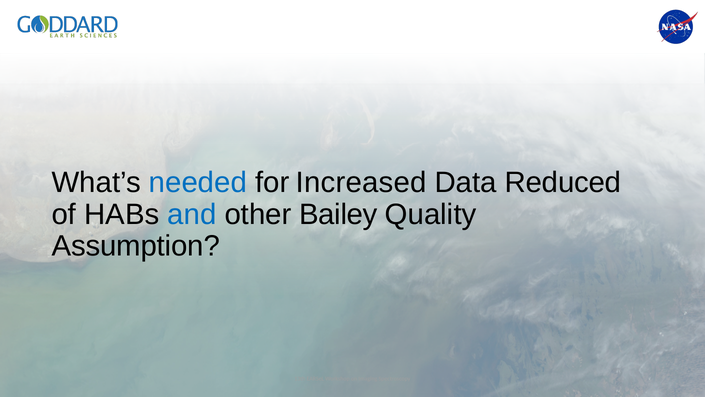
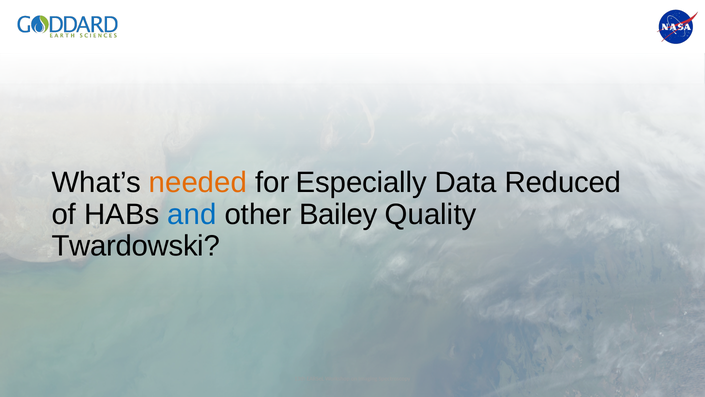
needed colour: blue -> orange (198, 183)
Increased: Increased -> Especially (361, 183)
Assumption: Assumption -> Twardowski (136, 246)
